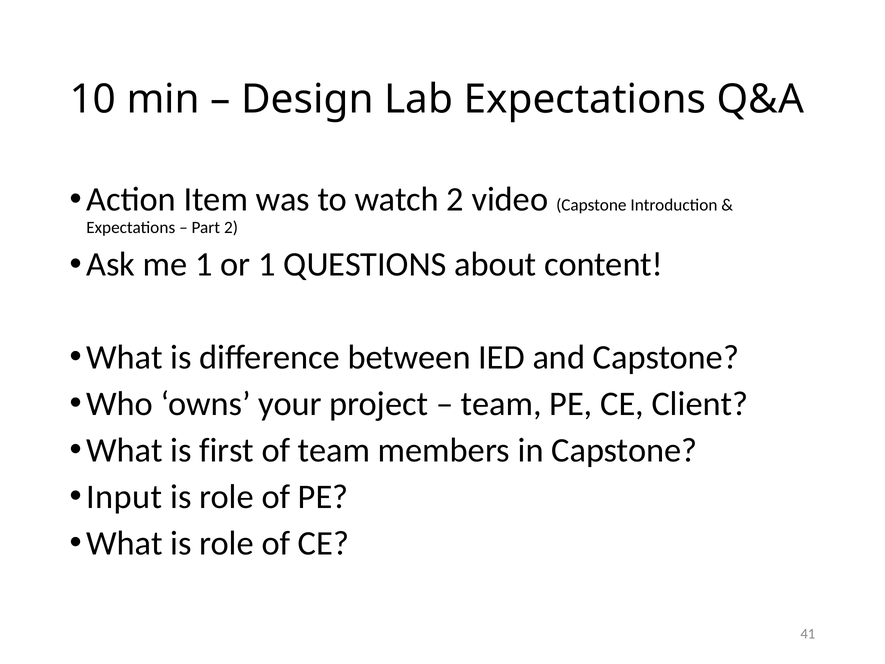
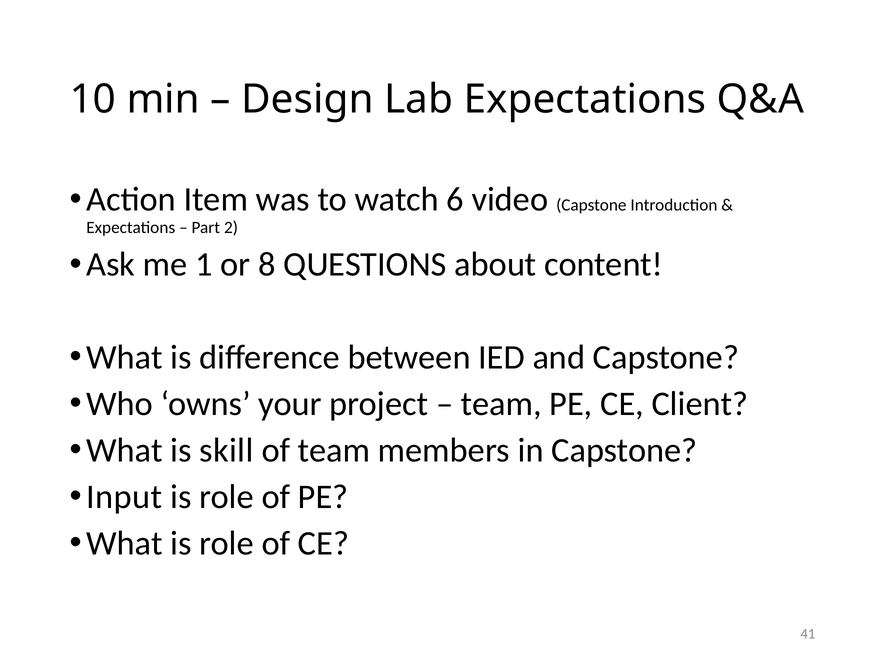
watch 2: 2 -> 6 (455, 200)
or 1: 1 -> 8 (267, 265)
first: first -> skill (226, 450)
